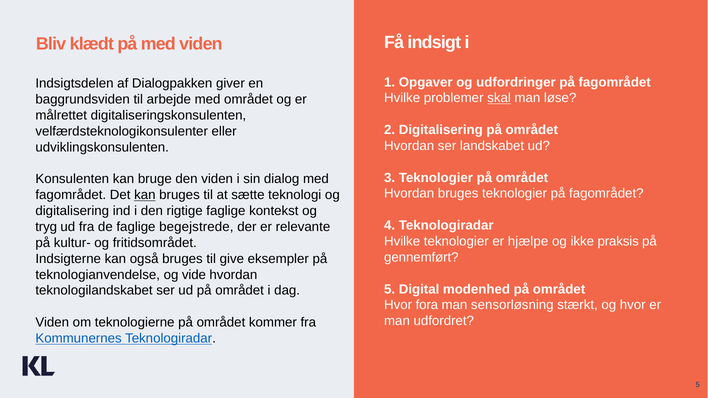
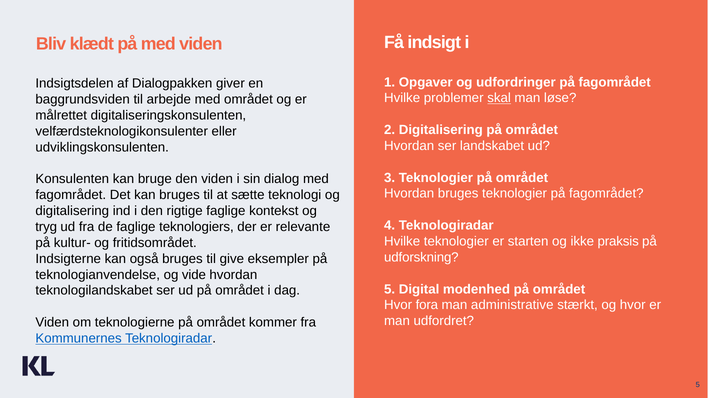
kan underline: present -> none (145, 195)
begejstrede: begejstrede -> teknologiers (196, 227)
hjælpe: hjælpe -> starten (528, 242)
gennemført: gennemført -> udforskning (421, 257)
sensorløsning: sensorløsning -> administrative (512, 305)
